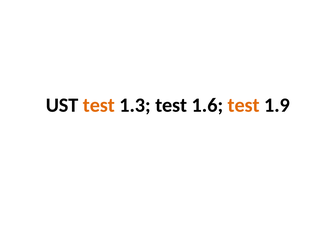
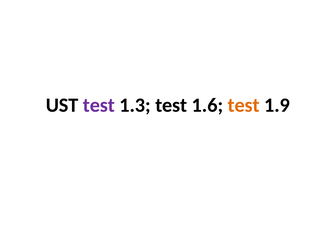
test colour: orange -> purple (99, 105)
